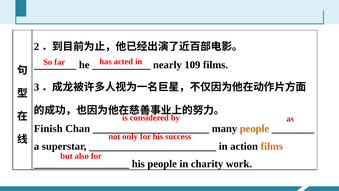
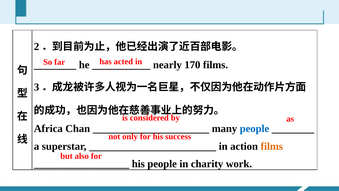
109: 109 -> 170 (192, 65)
Finish: Finish -> Africa (48, 128)
people colour: orange -> blue (254, 128)
